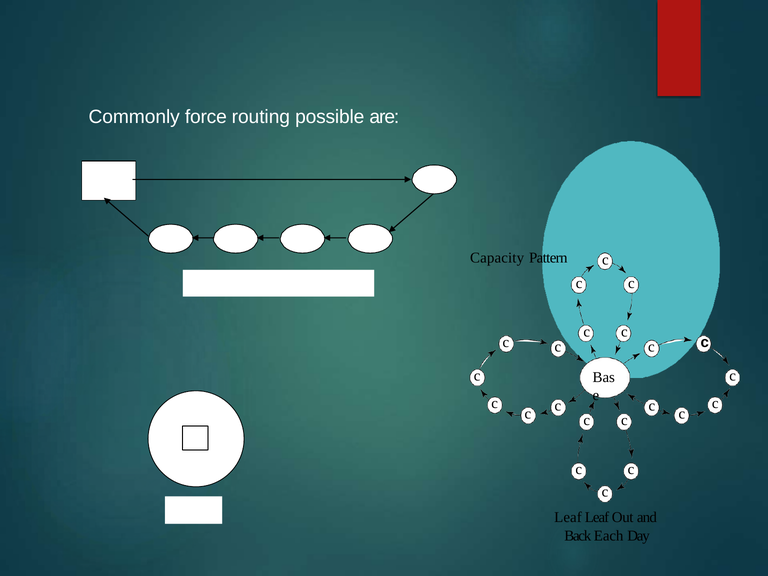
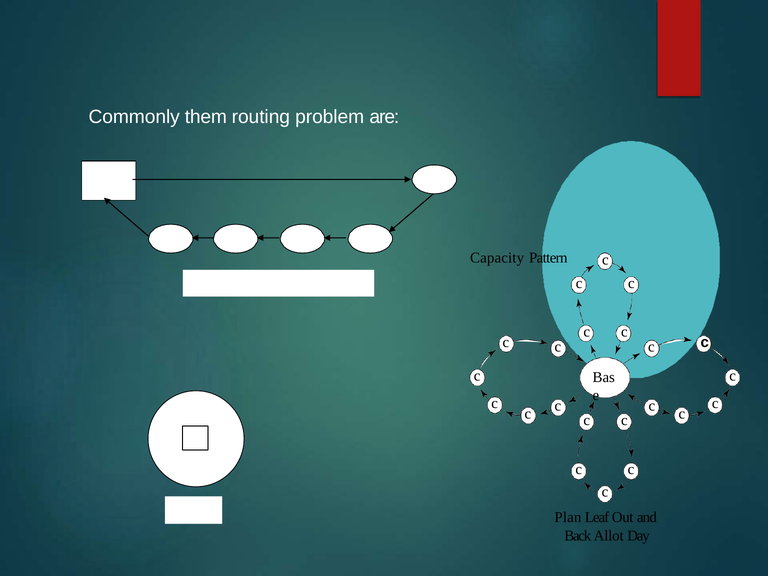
force: force -> them (206, 117)
possible: possible -> problem (330, 117)
Leaf: Leaf -> Plan (568, 517)
Each: Each -> Allot (609, 536)
